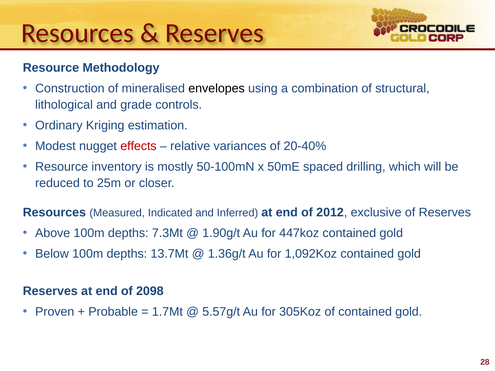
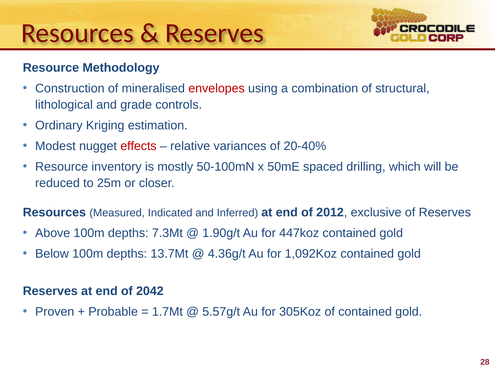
envelopes colour: black -> red (217, 88)
1.36g/t: 1.36g/t -> 4.36g/t (227, 254)
2098: 2098 -> 2042 (150, 291)
